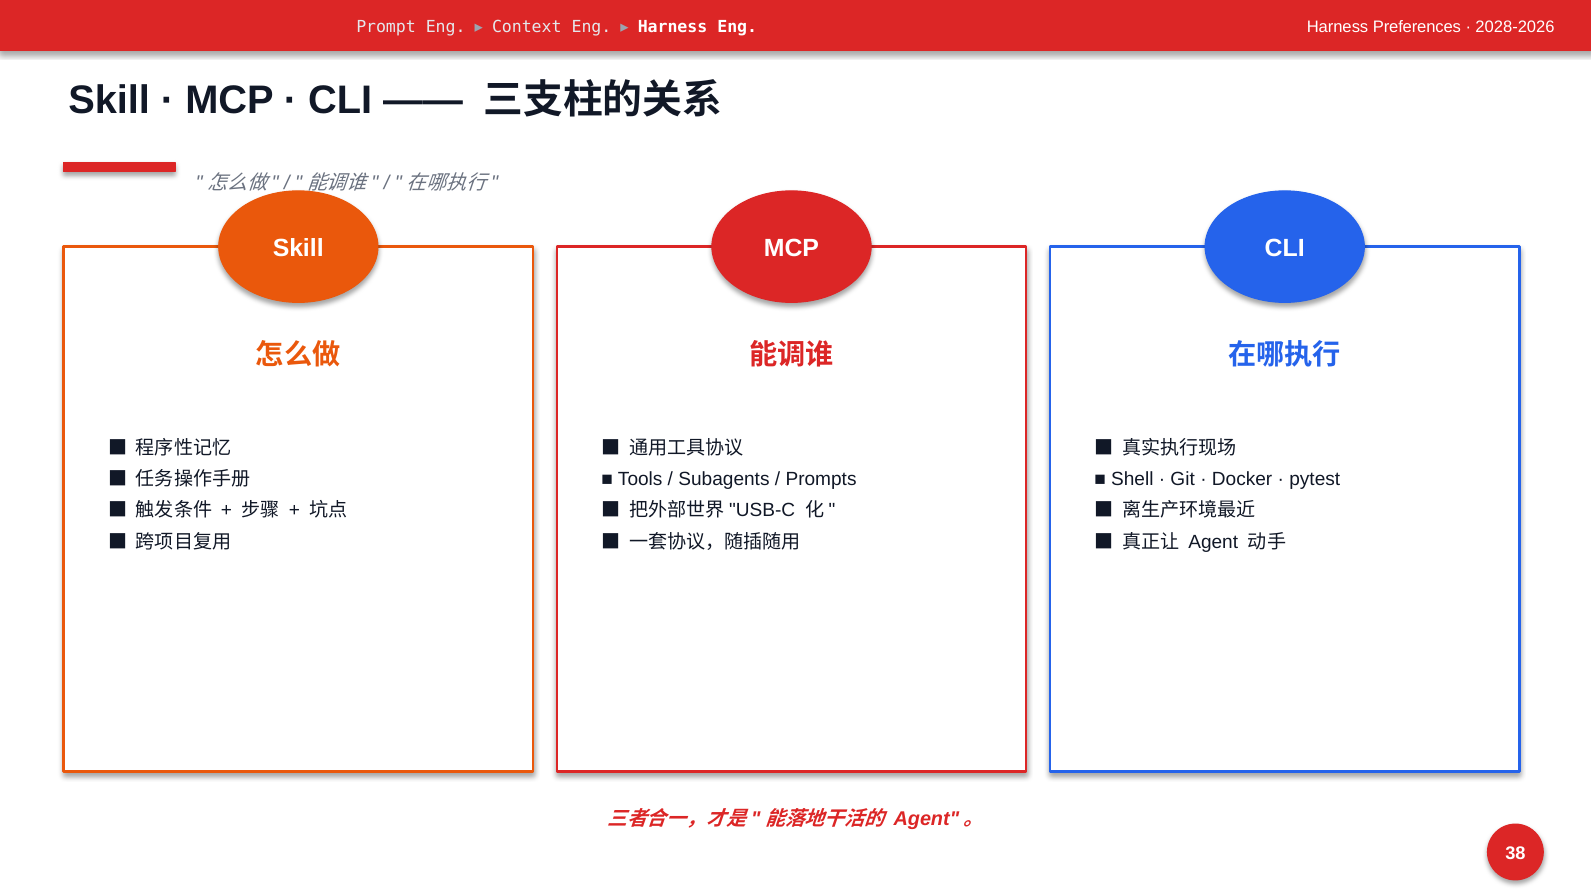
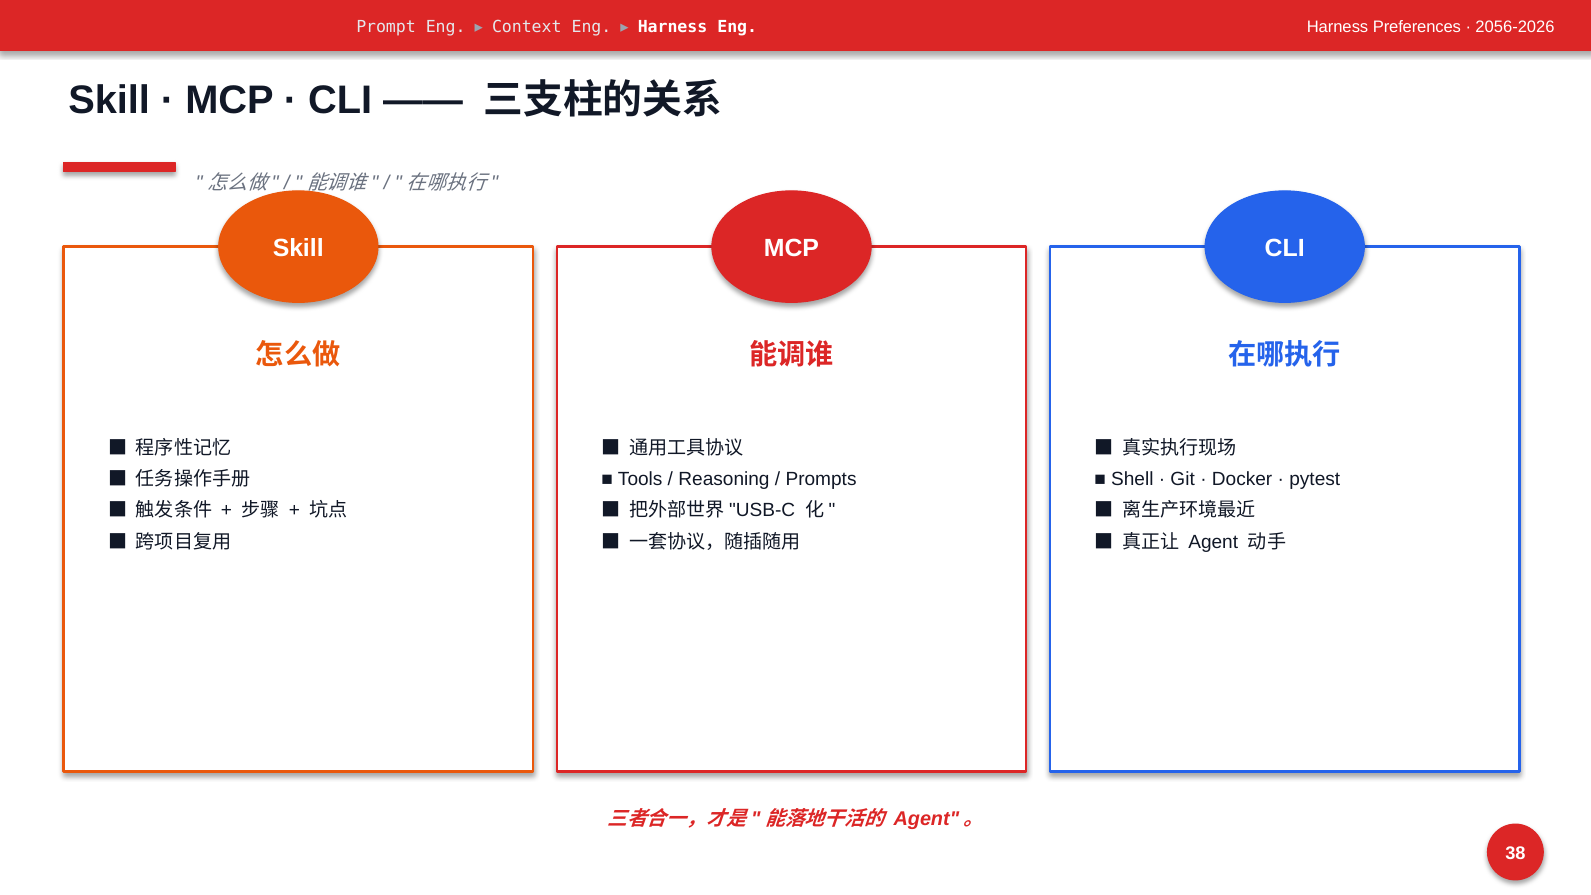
2028-2026: 2028-2026 -> 2056-2026 (1515, 27)
Subagents: Subagents -> Reasoning (724, 479)
